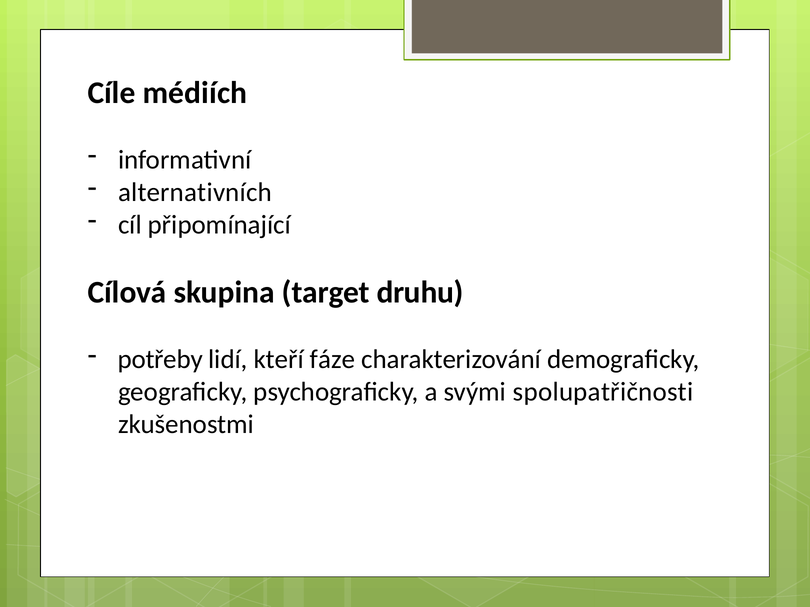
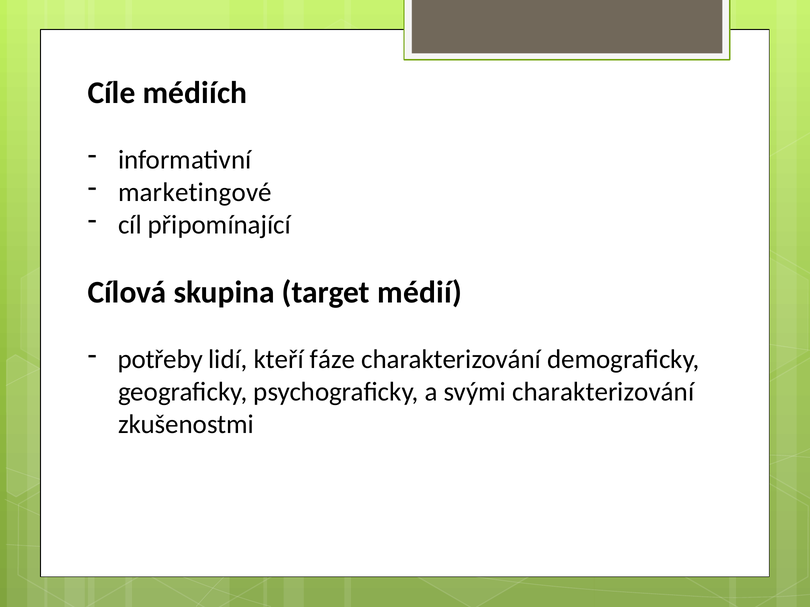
alternativních: alternativních -> marketingové (195, 192)
druhu: druhu -> médií (420, 293)
svými spolupatřičnosti: spolupatřičnosti -> charakterizování (603, 392)
